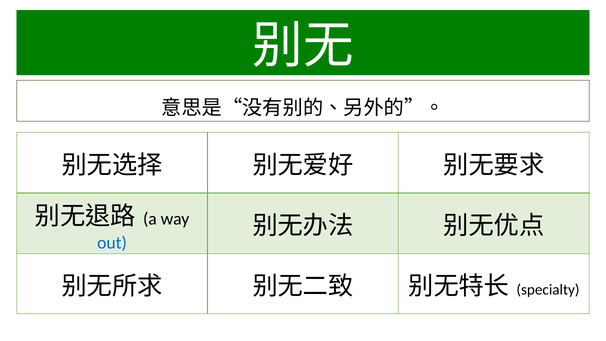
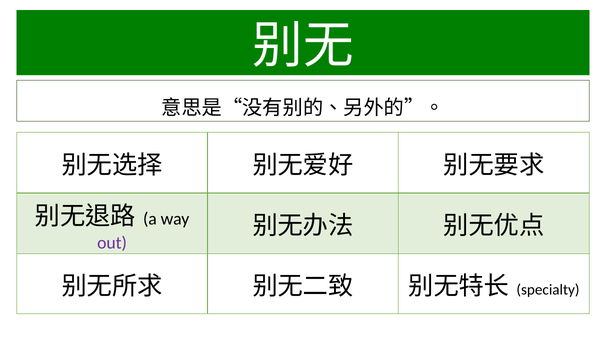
out colour: blue -> purple (112, 243)
